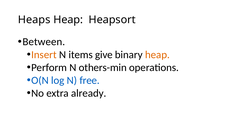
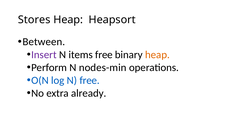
Heaps: Heaps -> Stores (34, 20)
Insert colour: orange -> purple (44, 55)
items give: give -> free (104, 55)
others-min: others-min -> nodes-min (103, 68)
